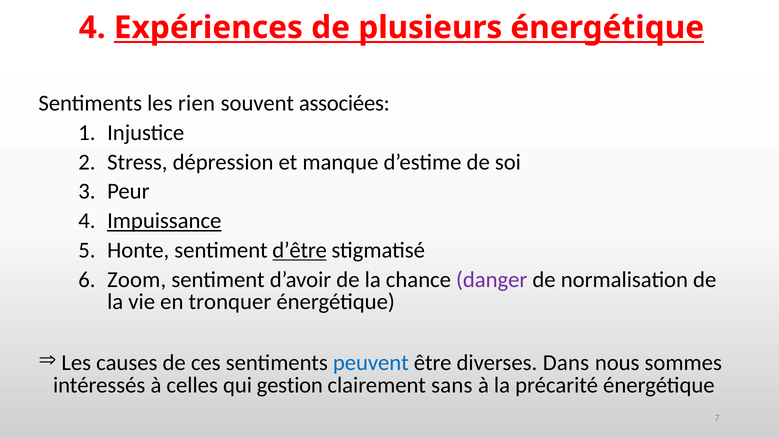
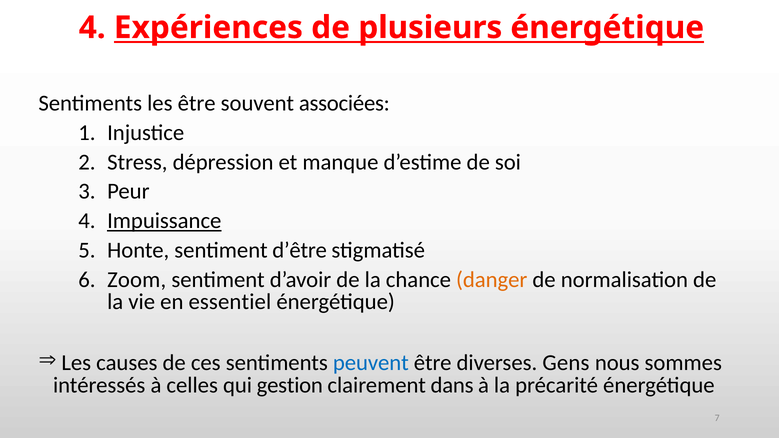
les rien: rien -> être (197, 103)
d’être underline: present -> none (300, 250)
danger colour: purple -> orange (492, 280)
tronquer: tronquer -> essentiel (230, 302)
Dans: Dans -> Gens (566, 363)
sans: sans -> dans (452, 385)
